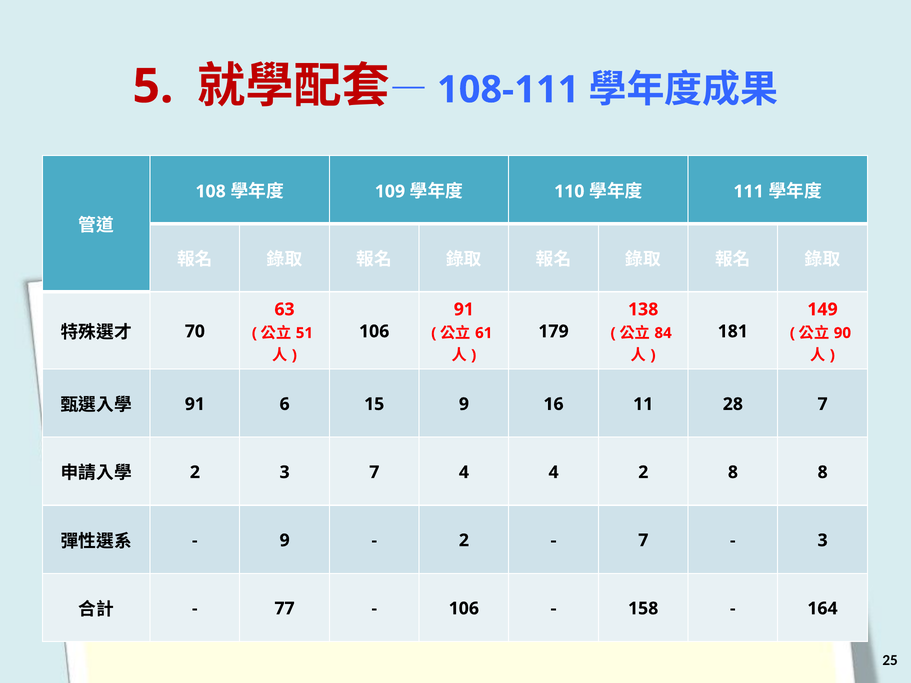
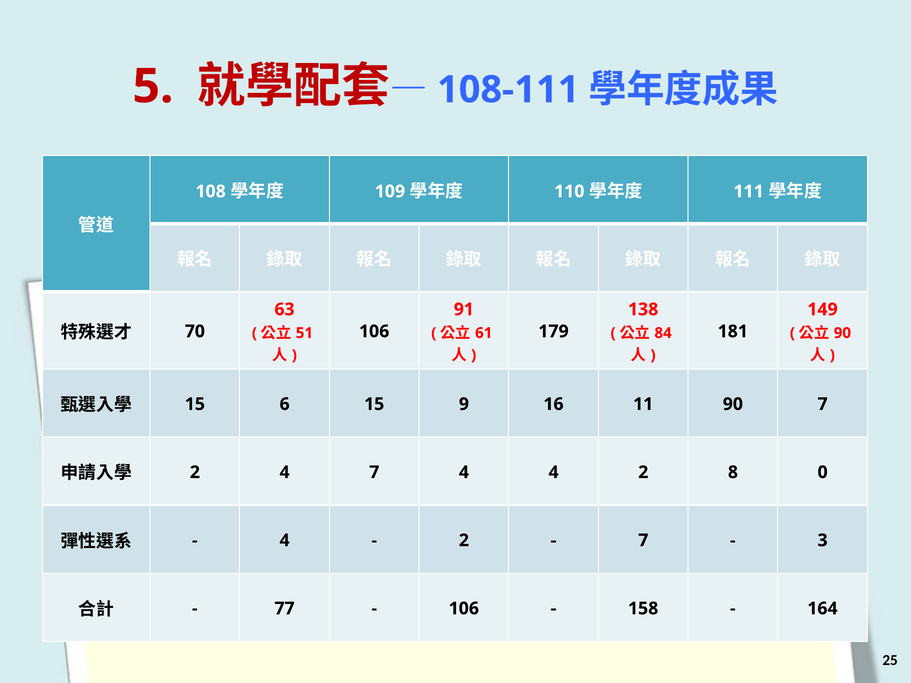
91: 91 -> 15 (195, 404)
11 28: 28 -> 90 (733, 404)
2 3: 3 -> 4 (285, 472)
8 8: 8 -> 0 (823, 472)
9: 9 -> 4 (285, 541)
